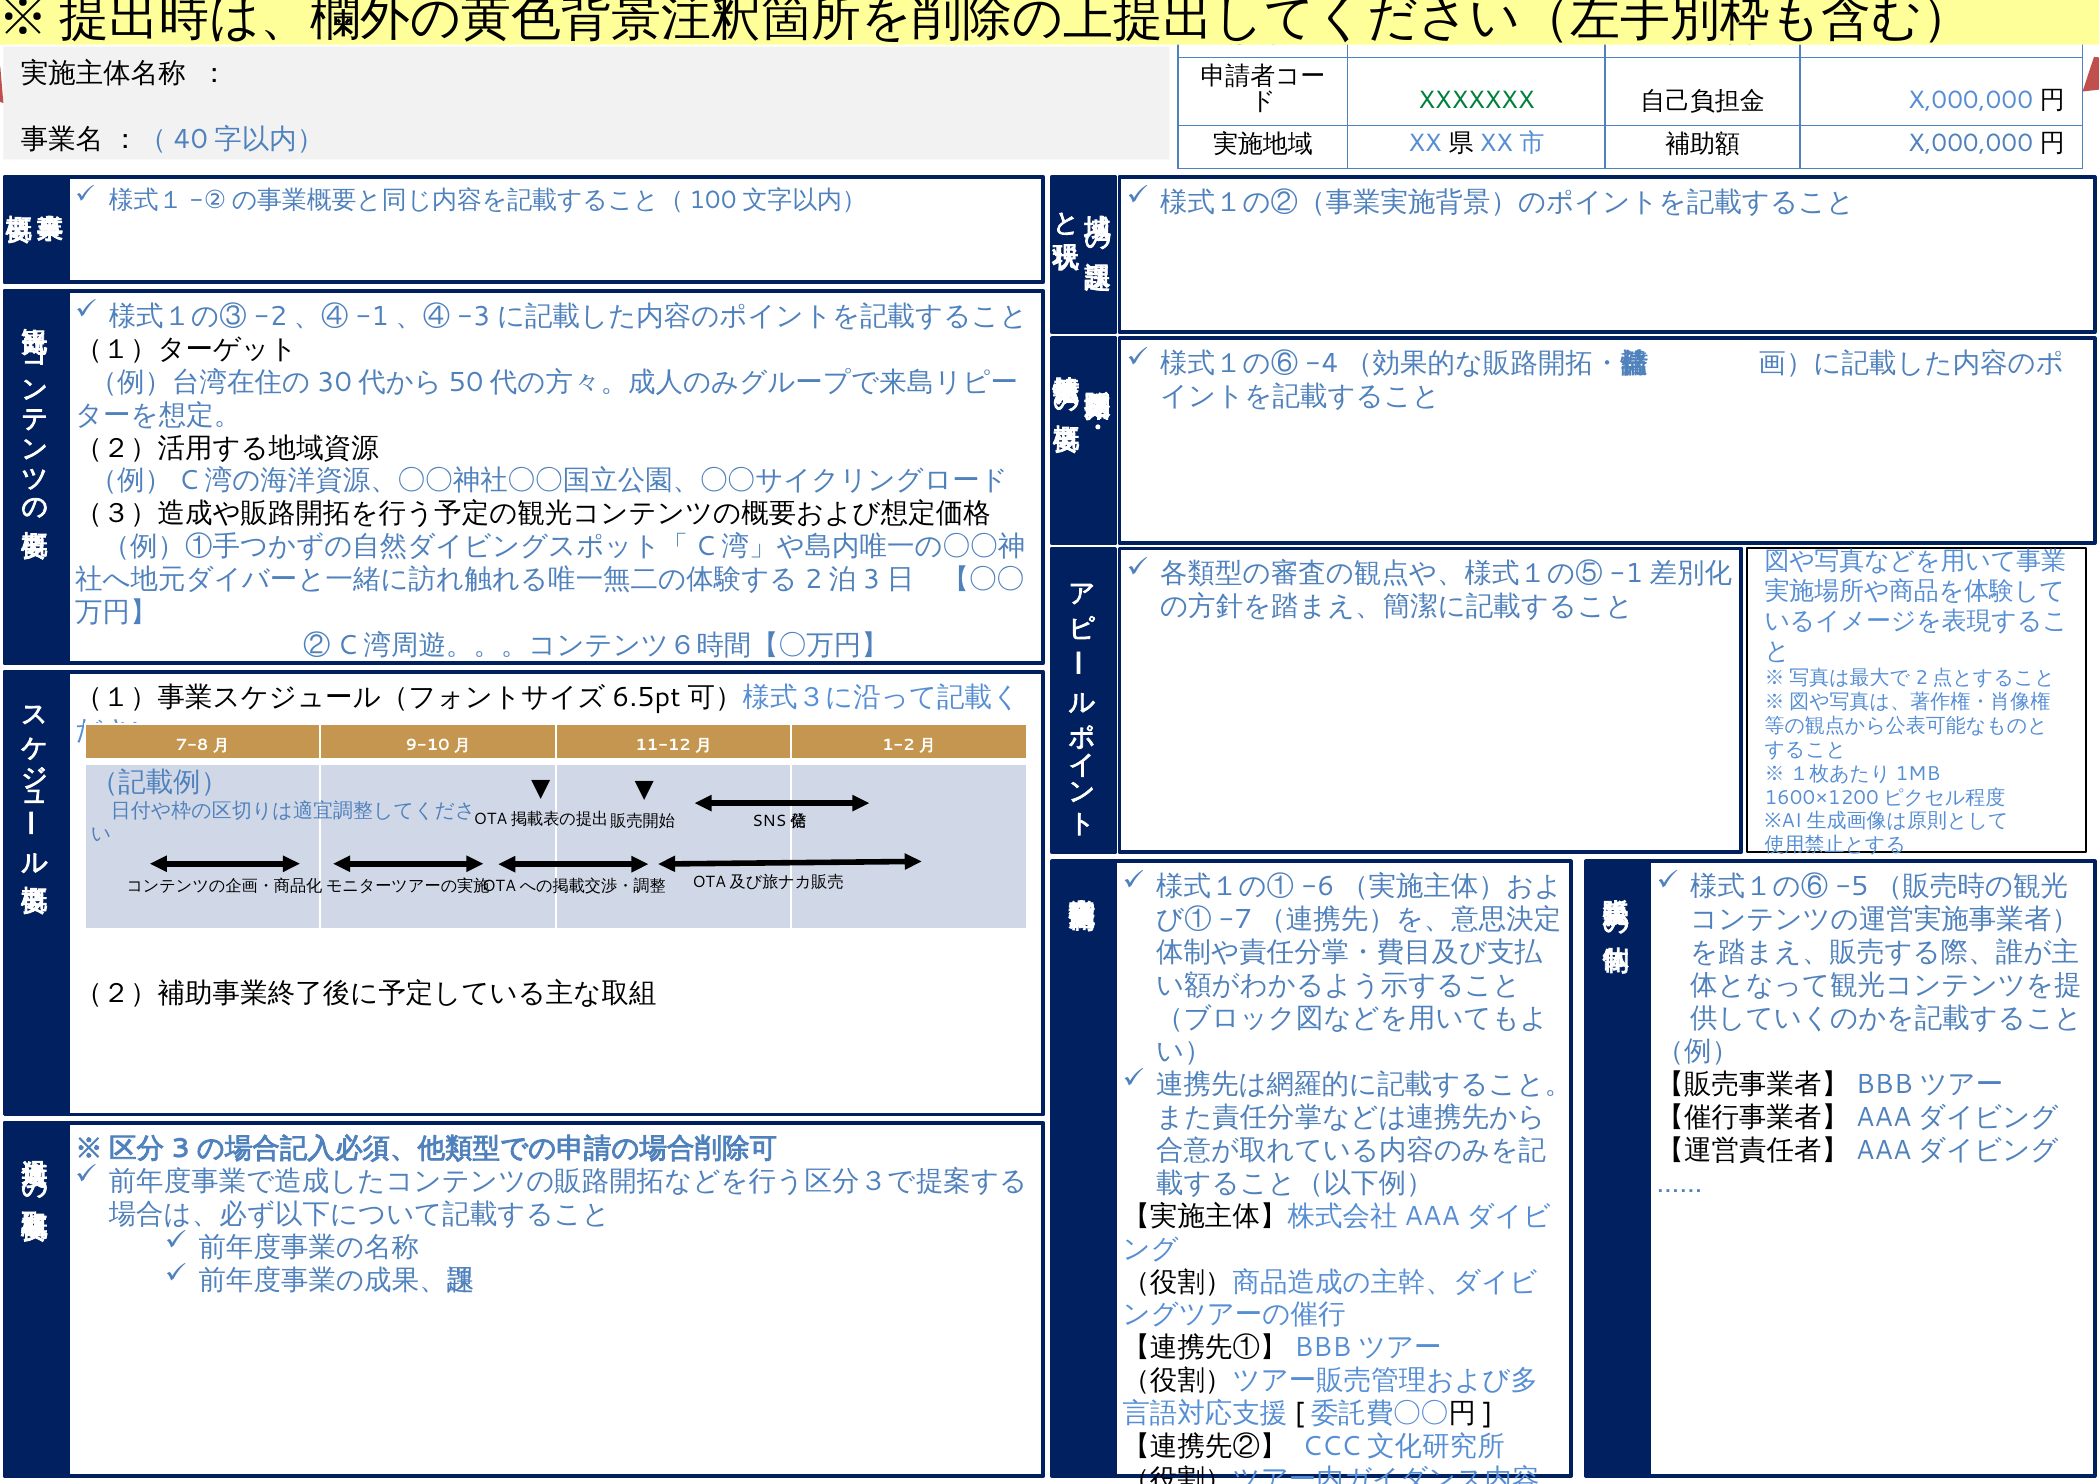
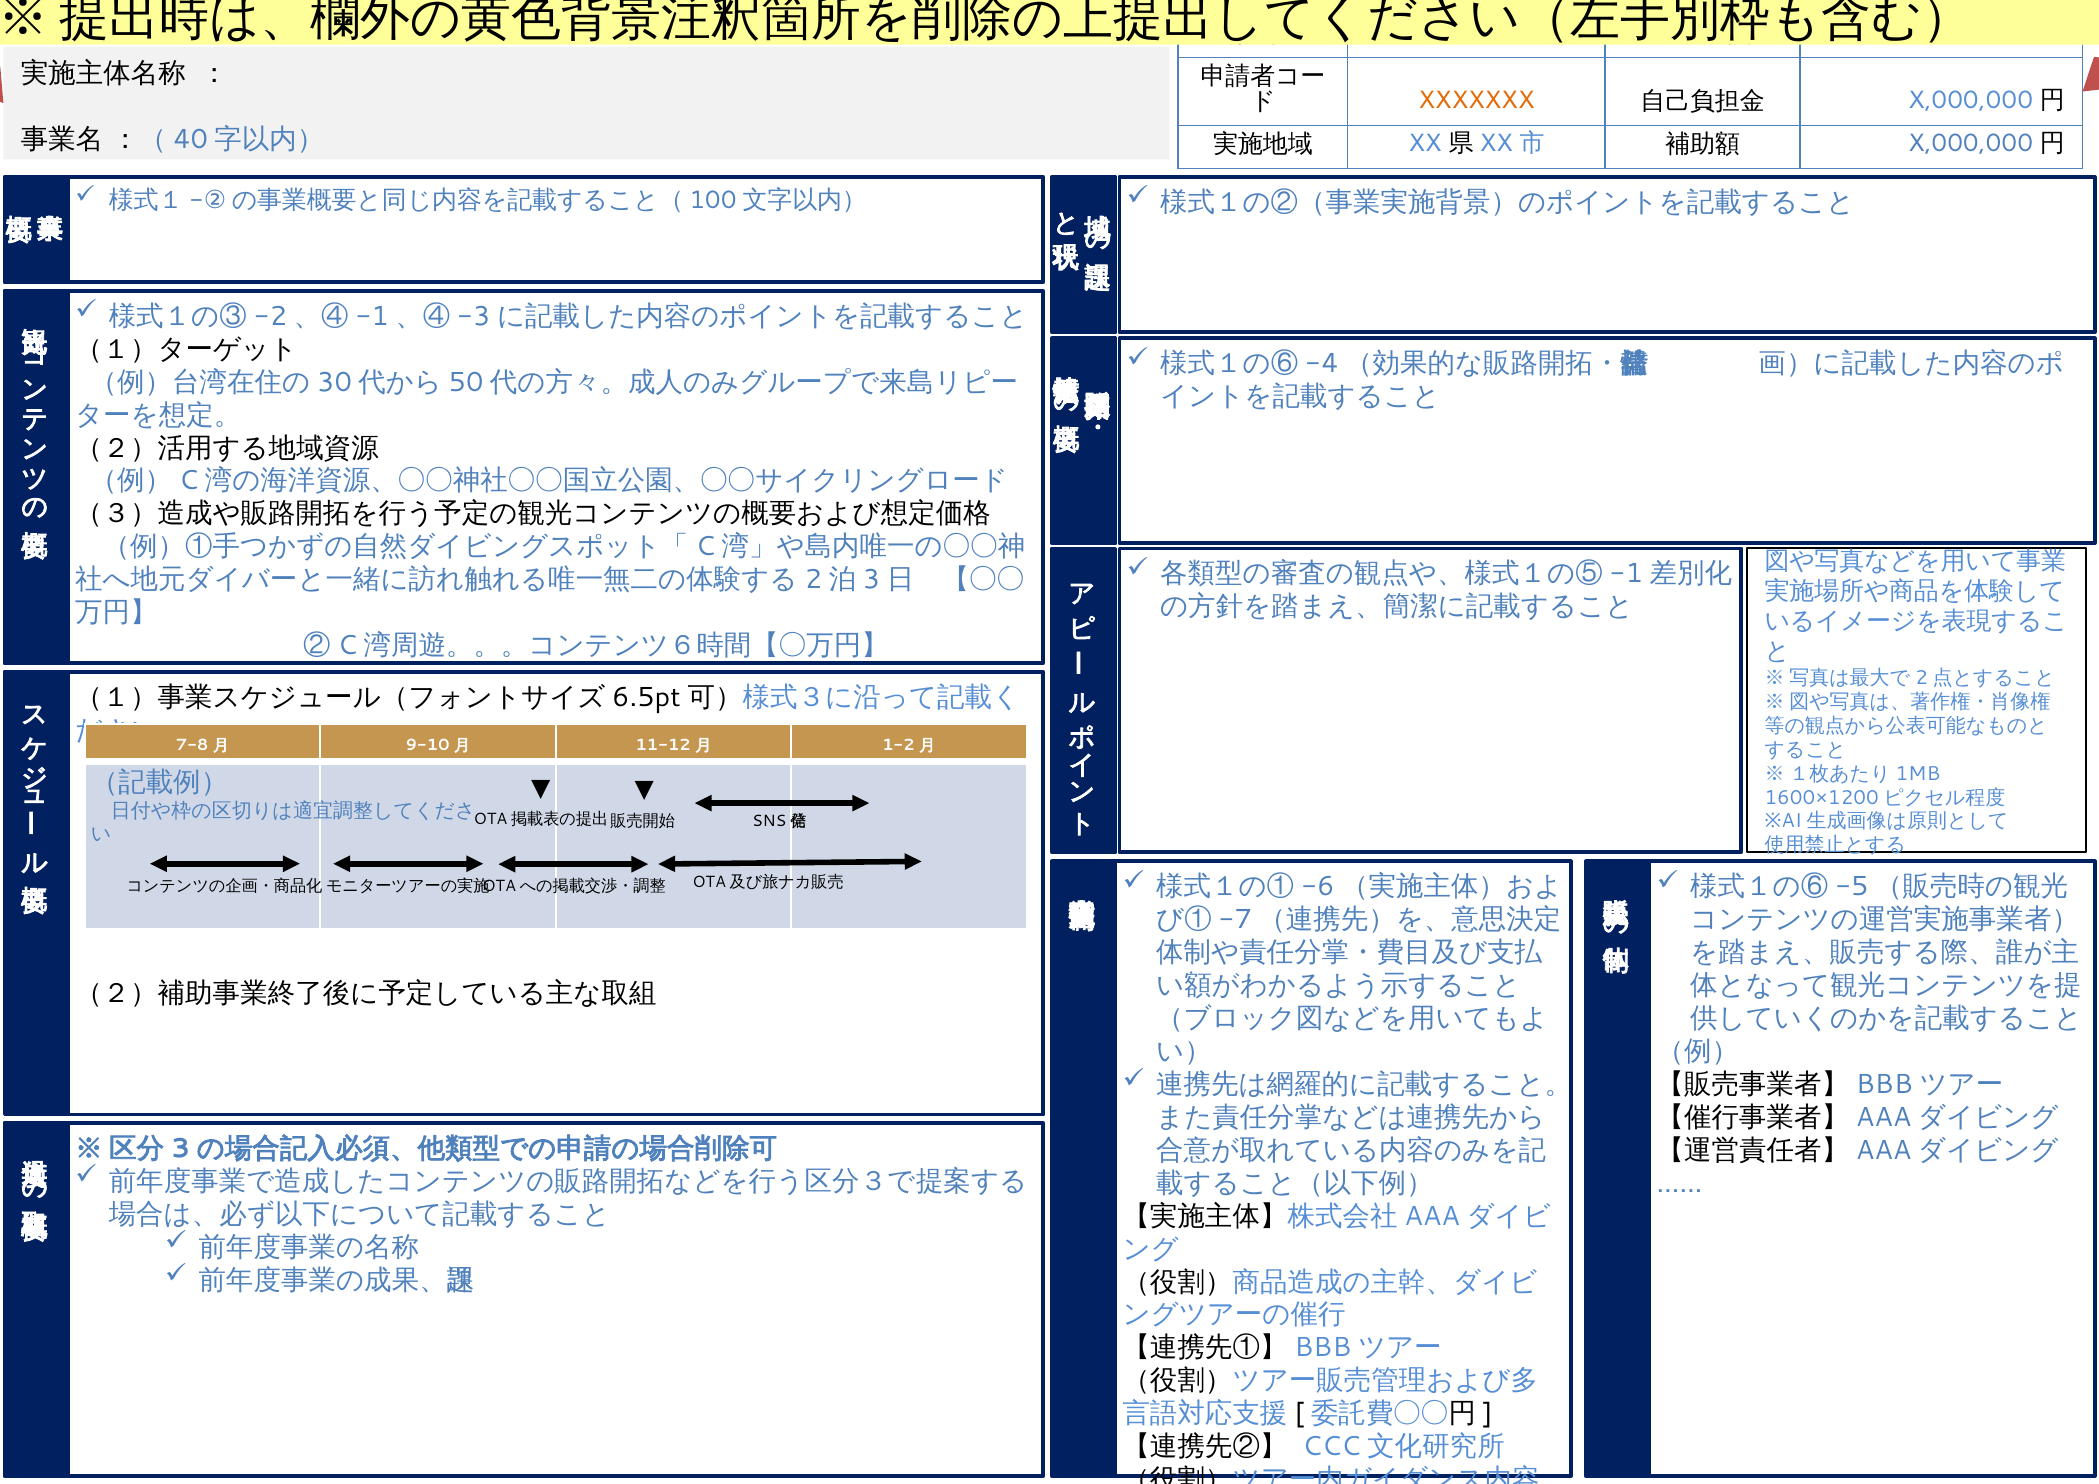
XXXXXXX colour: green -> orange (1476, 100)
